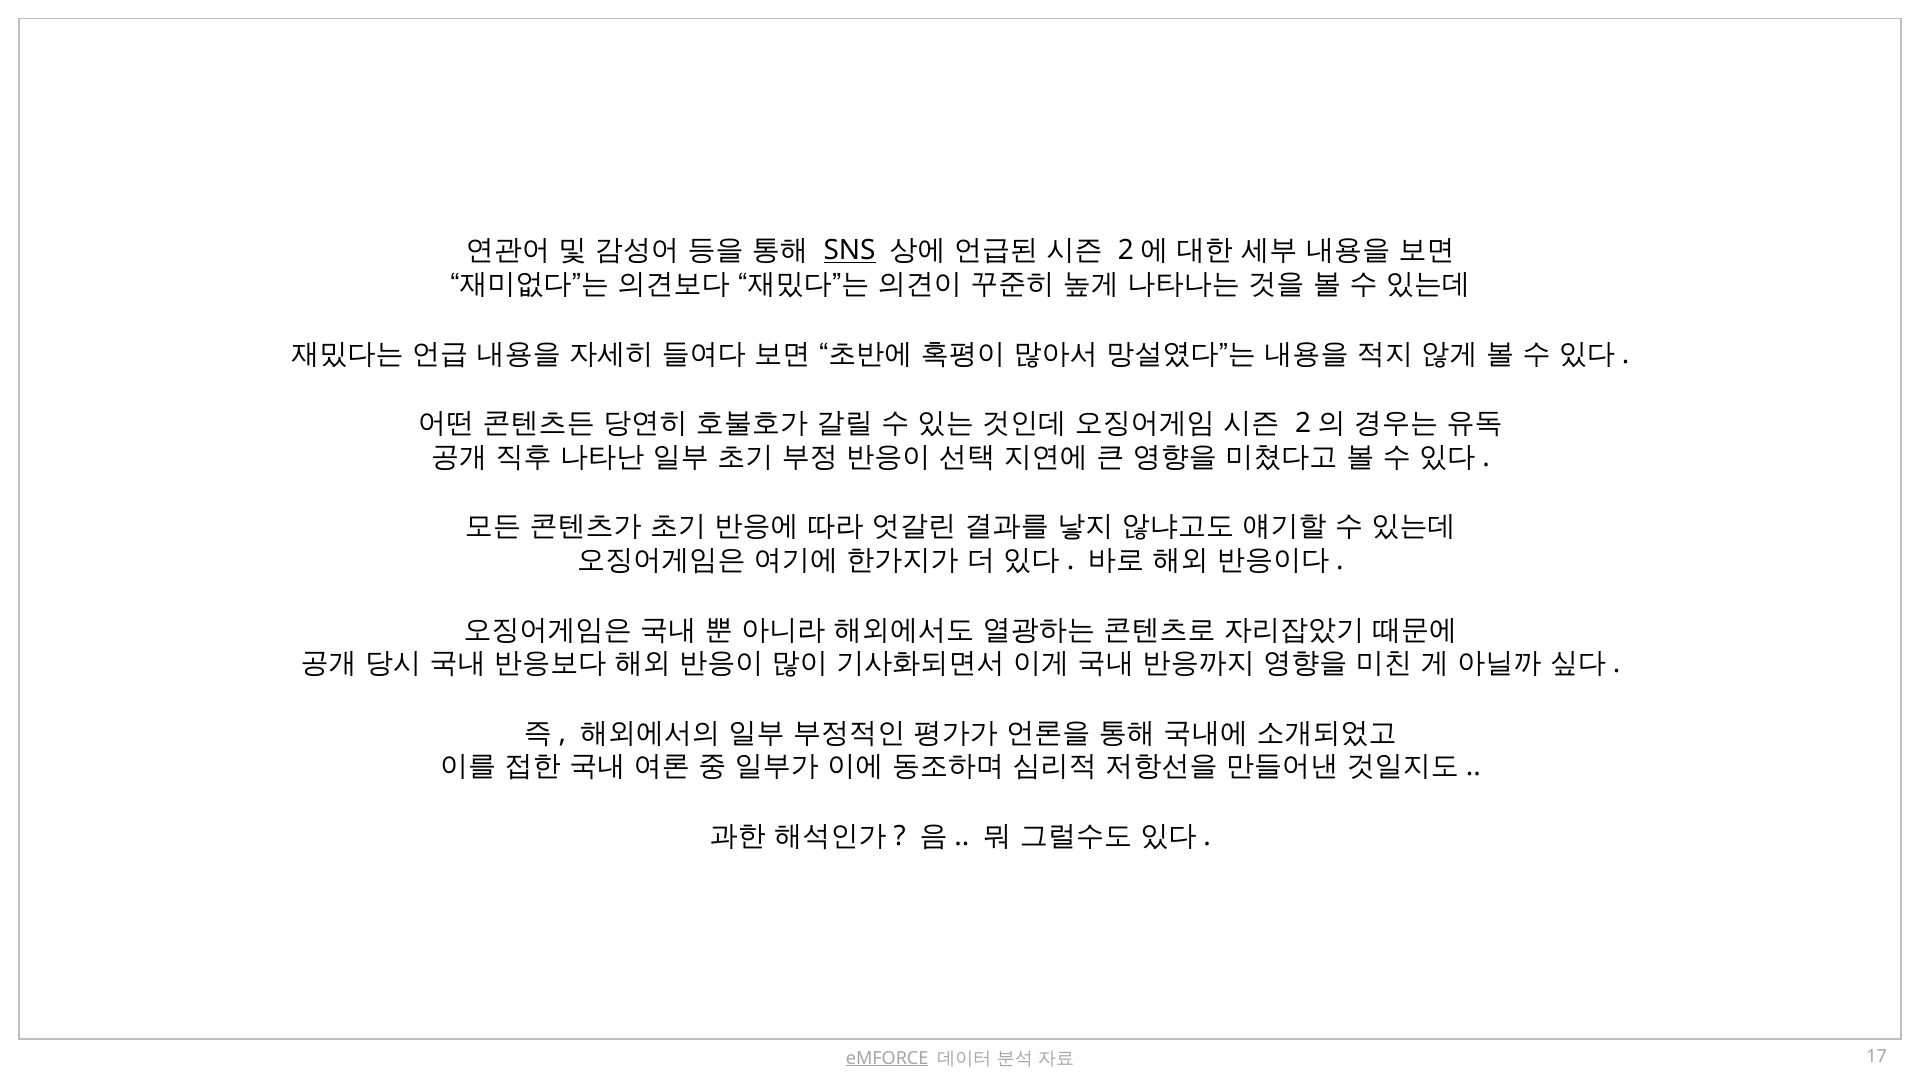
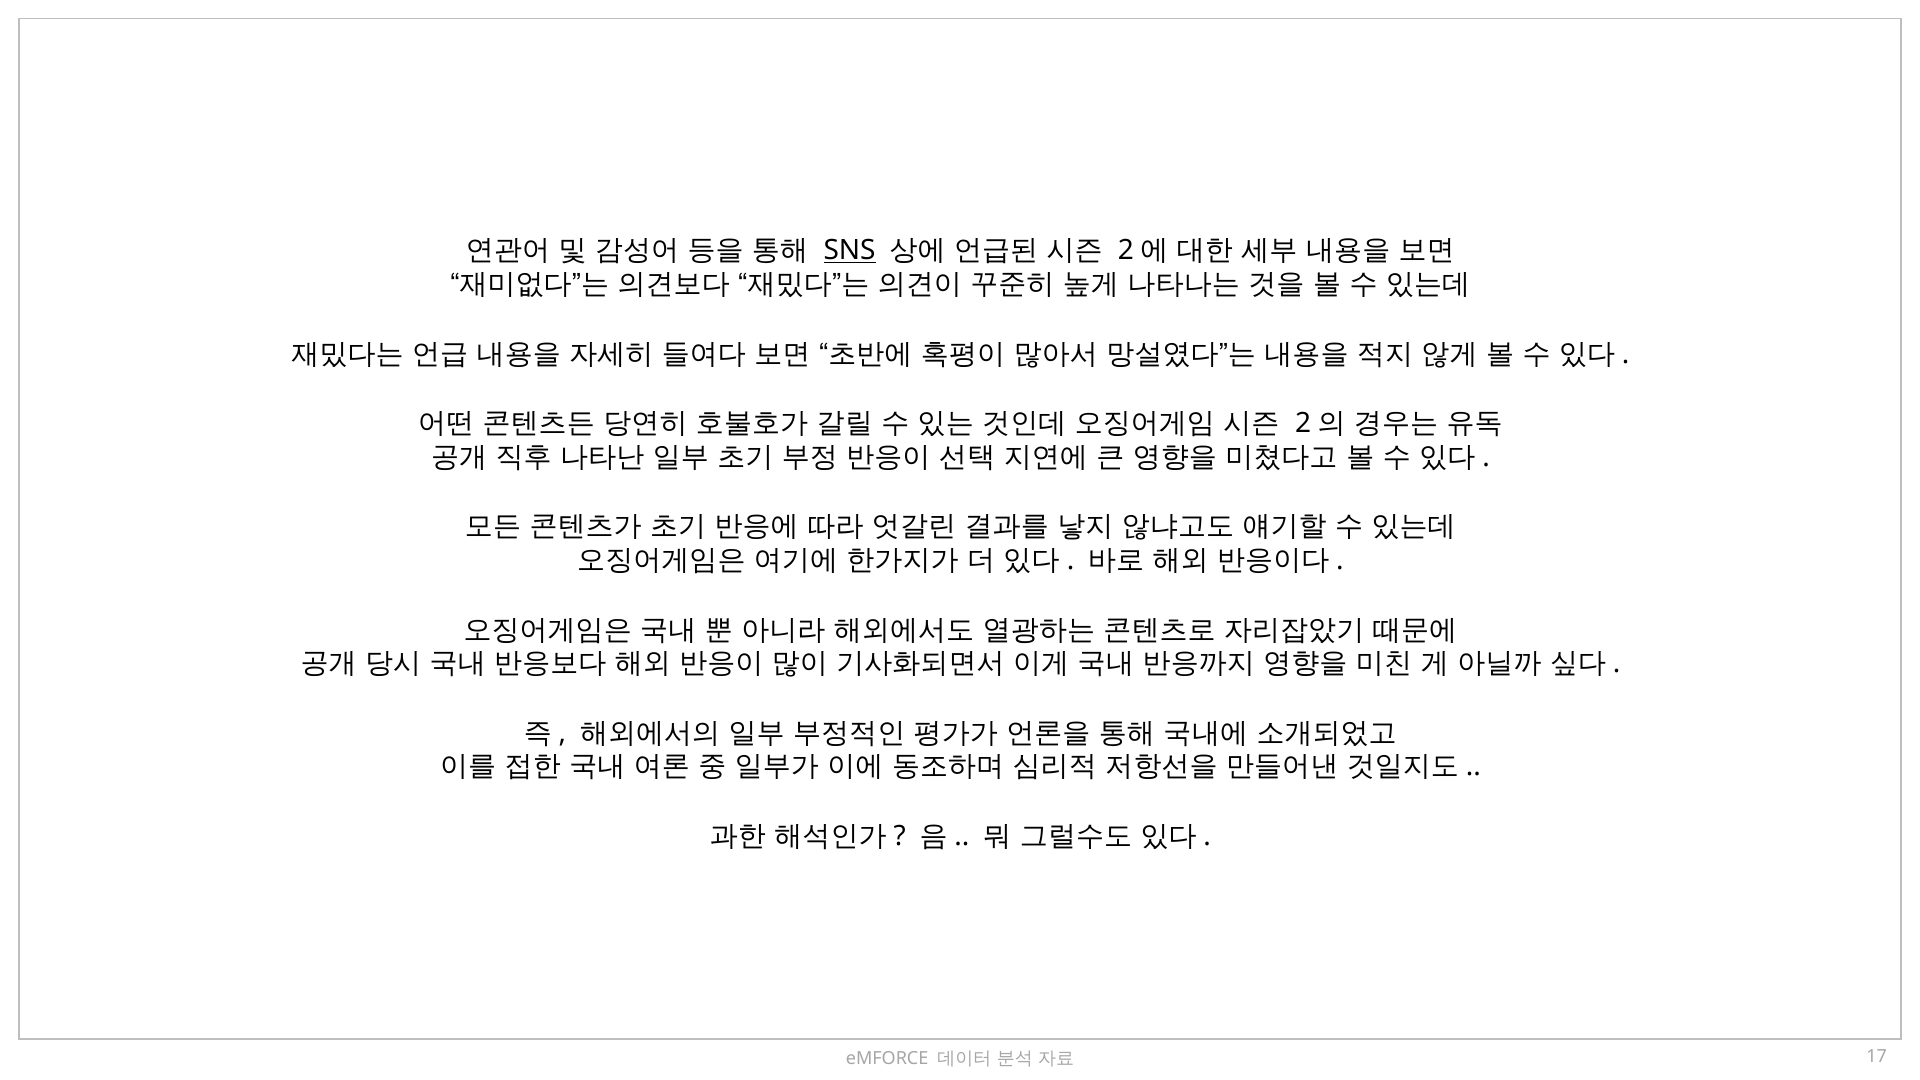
eMFORCE underline: present -> none (887, 1058)
